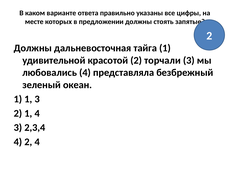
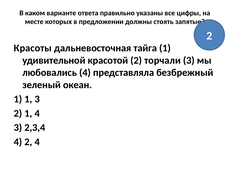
Должны: Должны -> Красоты (33, 48)
